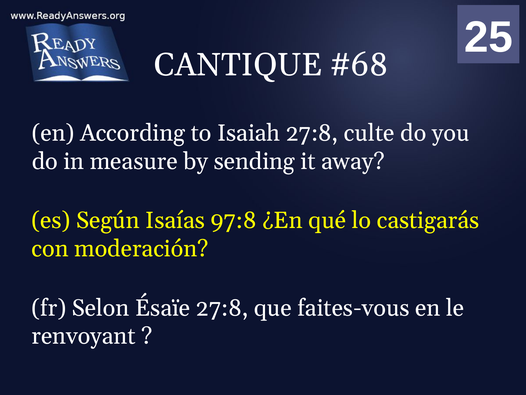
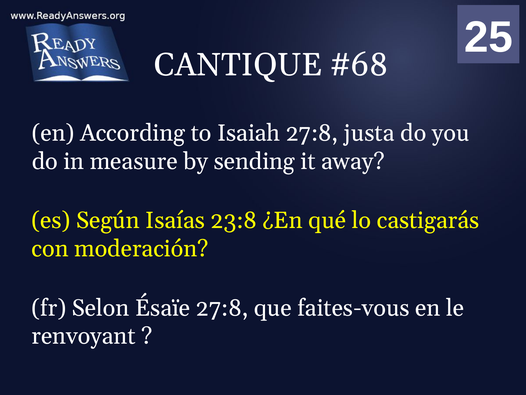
culte: culte -> justa (369, 133)
97:8: 97:8 -> 23:8 (234, 220)
